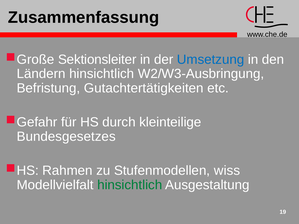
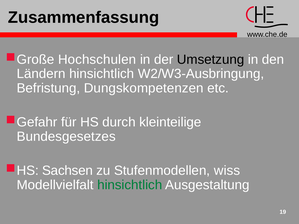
Sektionsleiter: Sektionsleiter -> Hochschulen (97, 60)
Umsetzung colour: blue -> black (211, 60)
Gutachtertätigkeiten: Gutachtertätigkeiten -> Dungskompetenzen (144, 88)
Rahmen: Rahmen -> Sachsen (67, 171)
